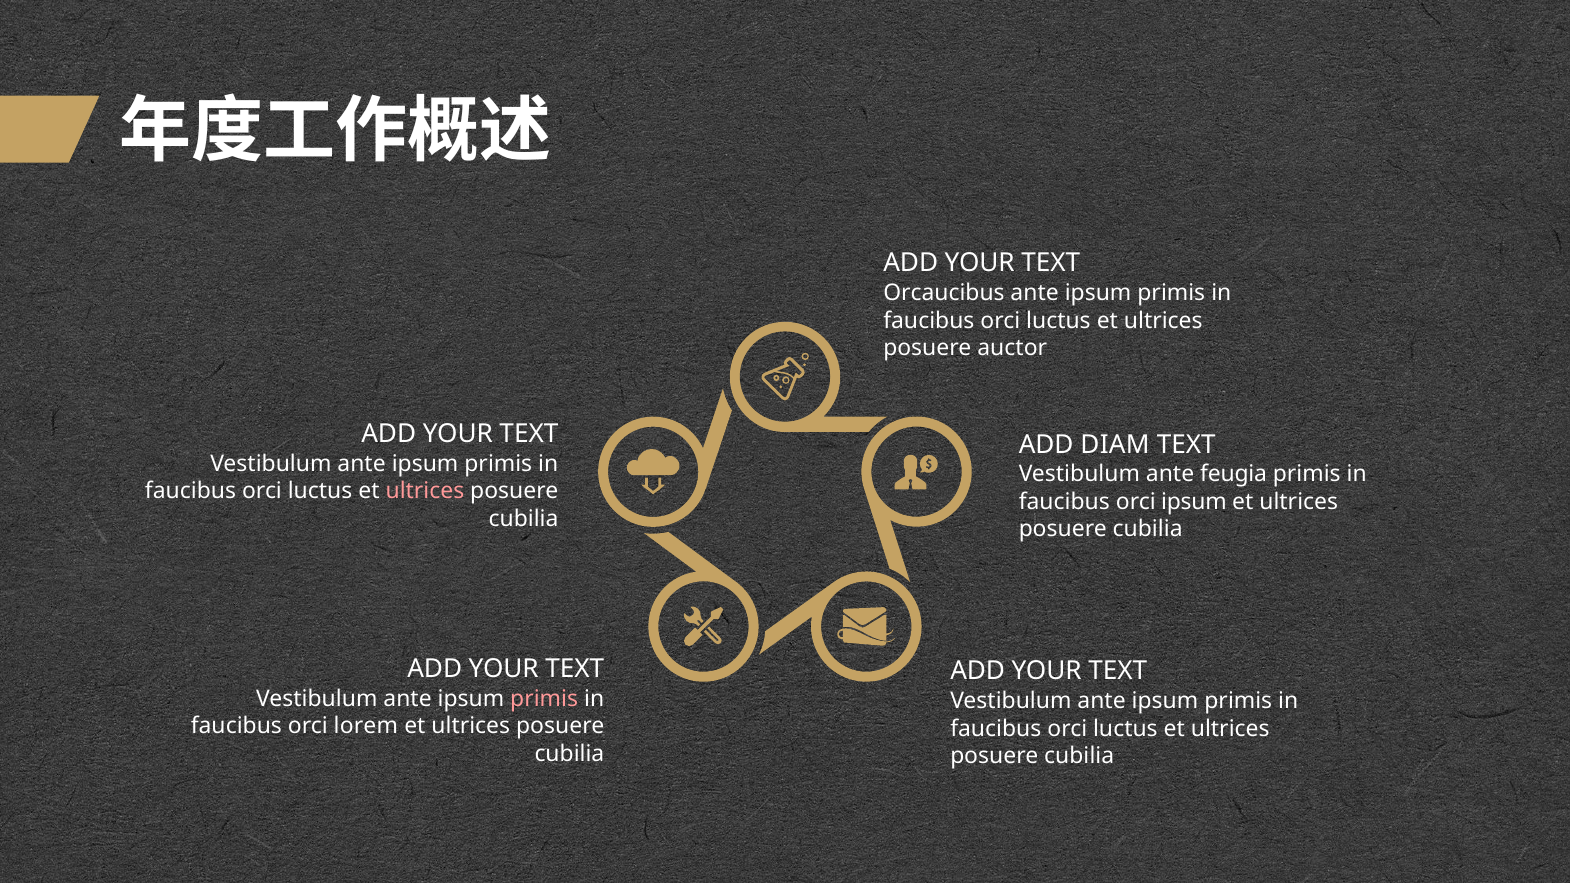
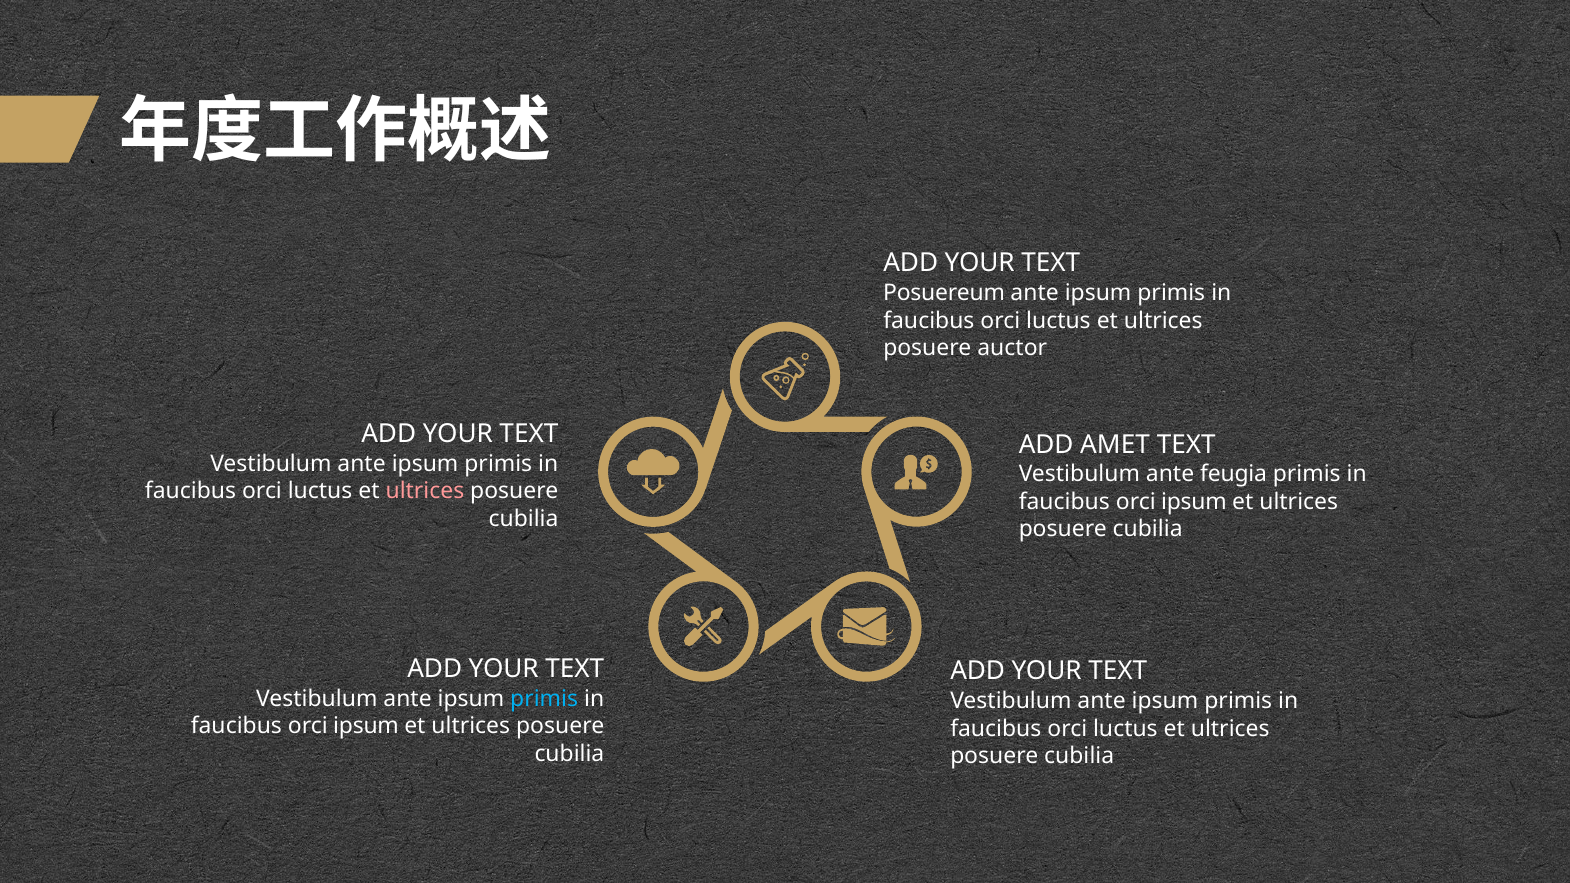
Orcaucibus: Orcaucibus -> Posuereum (944, 293)
DIAM: DIAM -> AMET (1115, 444)
primis colour: pink -> light blue (544, 699)
lorem: lorem -> ipsum (366, 726)
